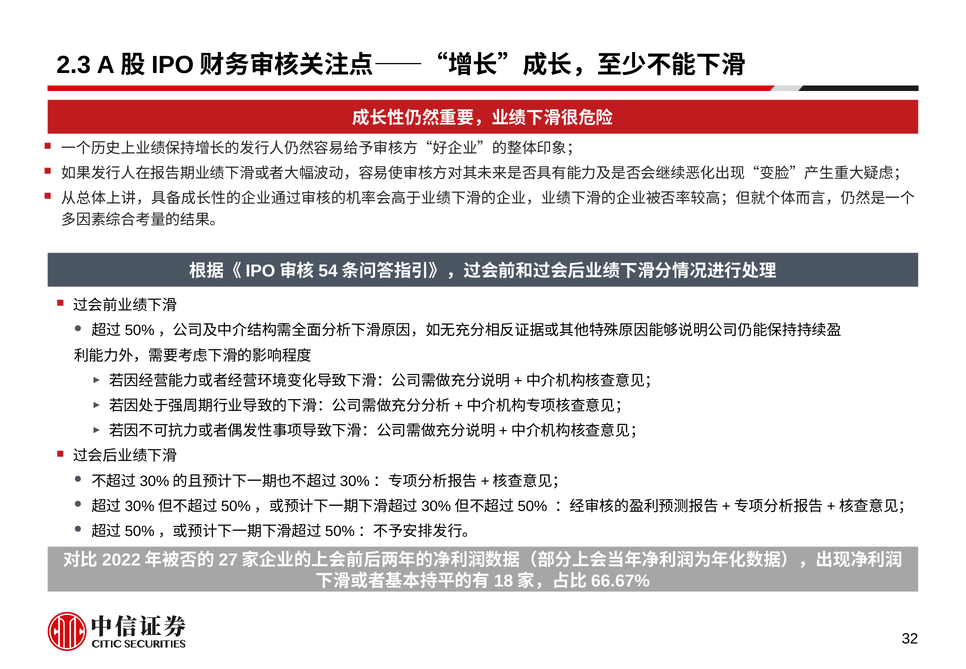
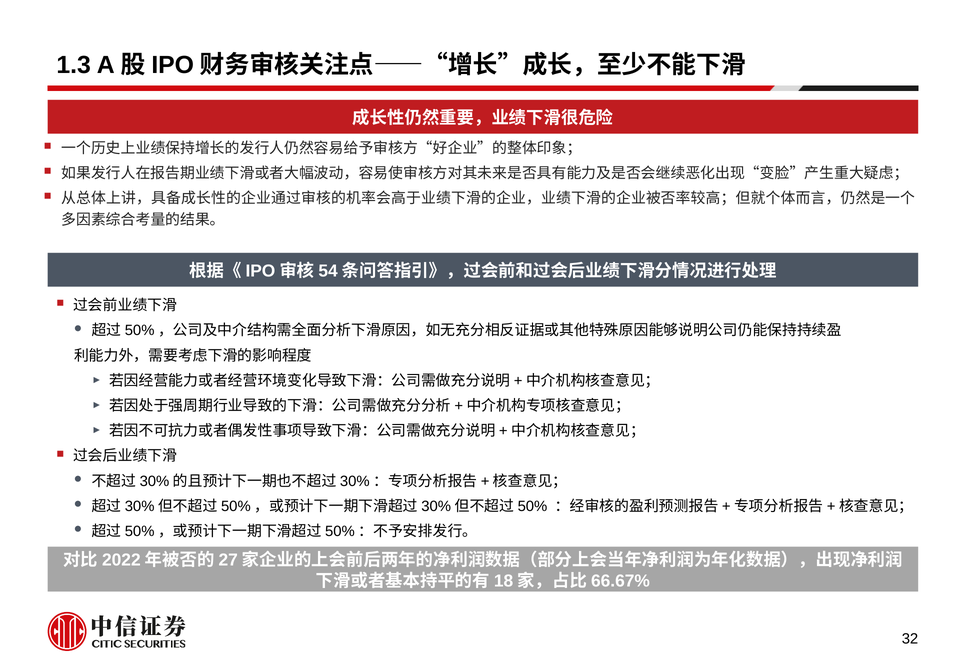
2.3: 2.3 -> 1.3 (74, 65)
